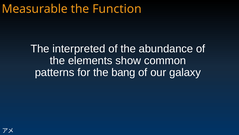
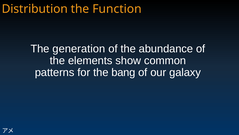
Measurable: Measurable -> Distribution (35, 9)
interpreted: interpreted -> generation (79, 49)
